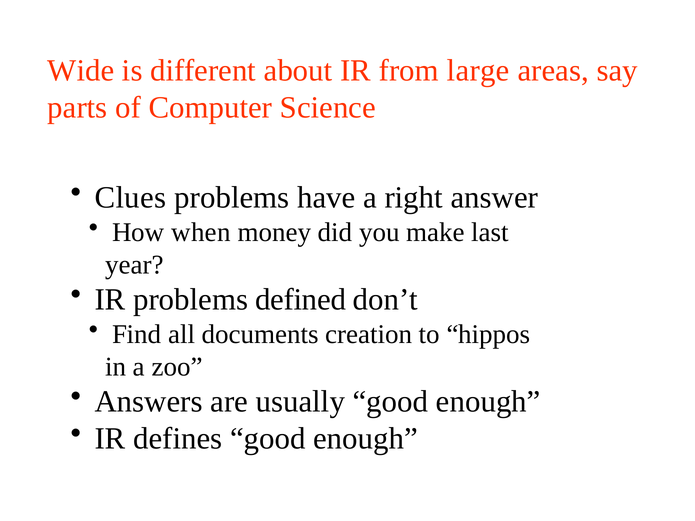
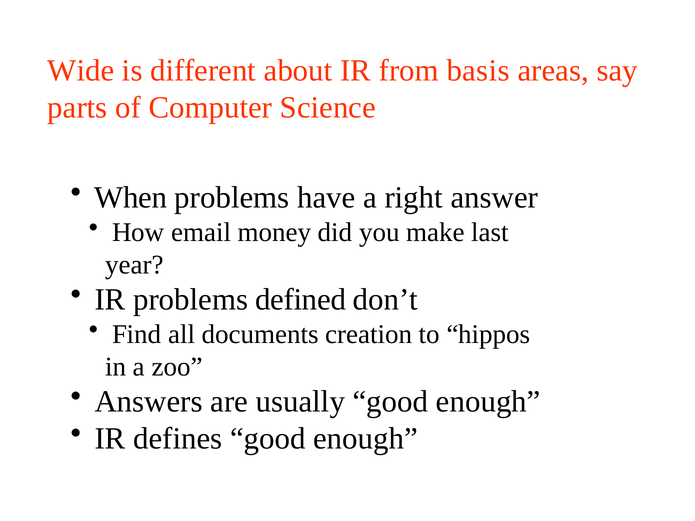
large: large -> basis (478, 70)
Clues: Clues -> When (131, 198)
when: when -> email (201, 232)
